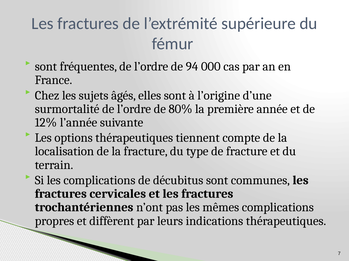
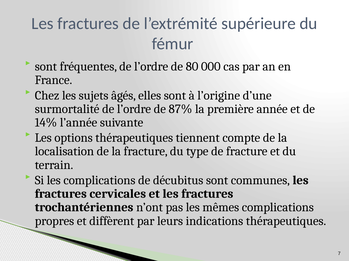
94: 94 -> 80 (192, 67)
80%: 80% -> 87% (180, 109)
12%: 12% -> 14% (46, 123)
